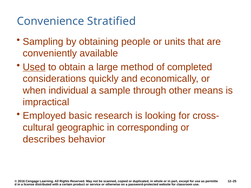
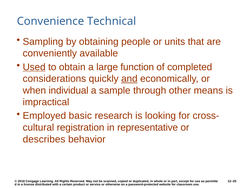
Stratified: Stratified -> Technical (112, 21)
method: method -> function (137, 67)
and underline: none -> present (129, 79)
geographic: geographic -> registration (81, 128)
corresponding: corresponding -> representative (148, 128)
